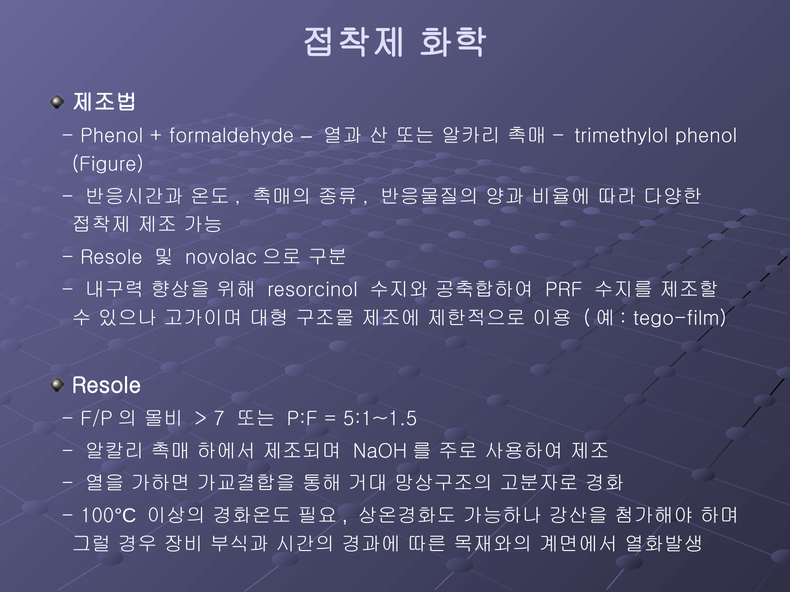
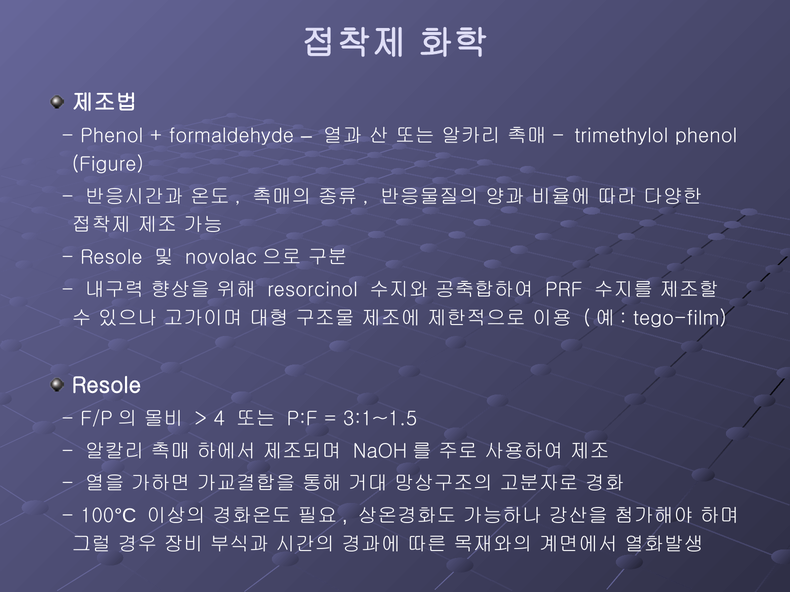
7: 7 -> 4 (219, 419)
5:1~1.5: 5:1~1.5 -> 3:1~1.5 (380, 419)
